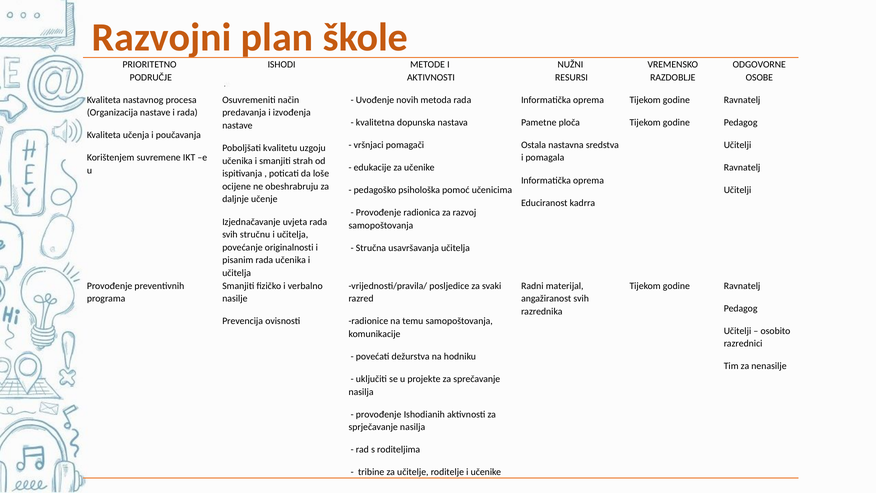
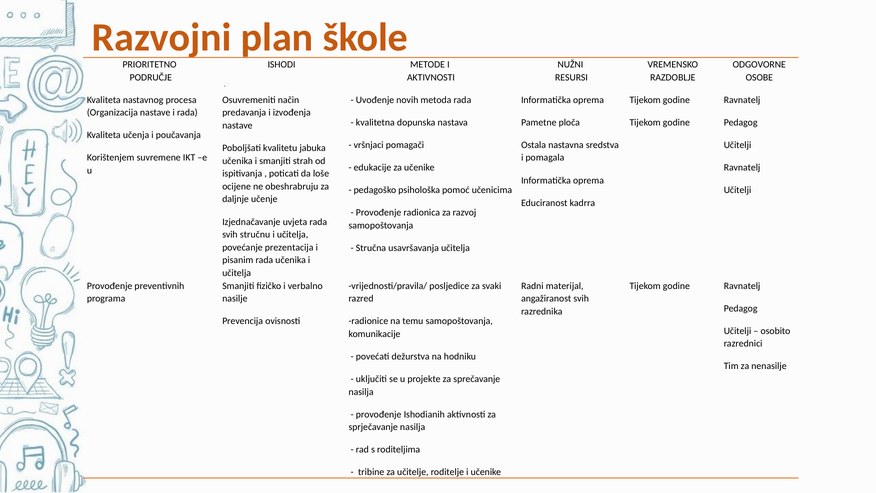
uzgoju: uzgoju -> jabuka (313, 148)
originalnosti: originalnosti -> prezentacija (289, 247)
